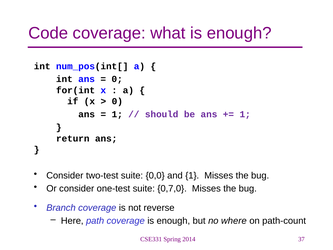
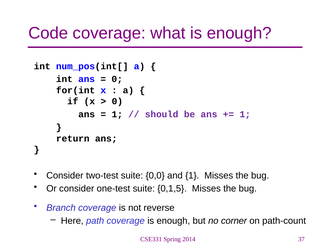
0,7,0: 0,7,0 -> 0,1,5 (172, 188)
where: where -> corner (234, 221)
